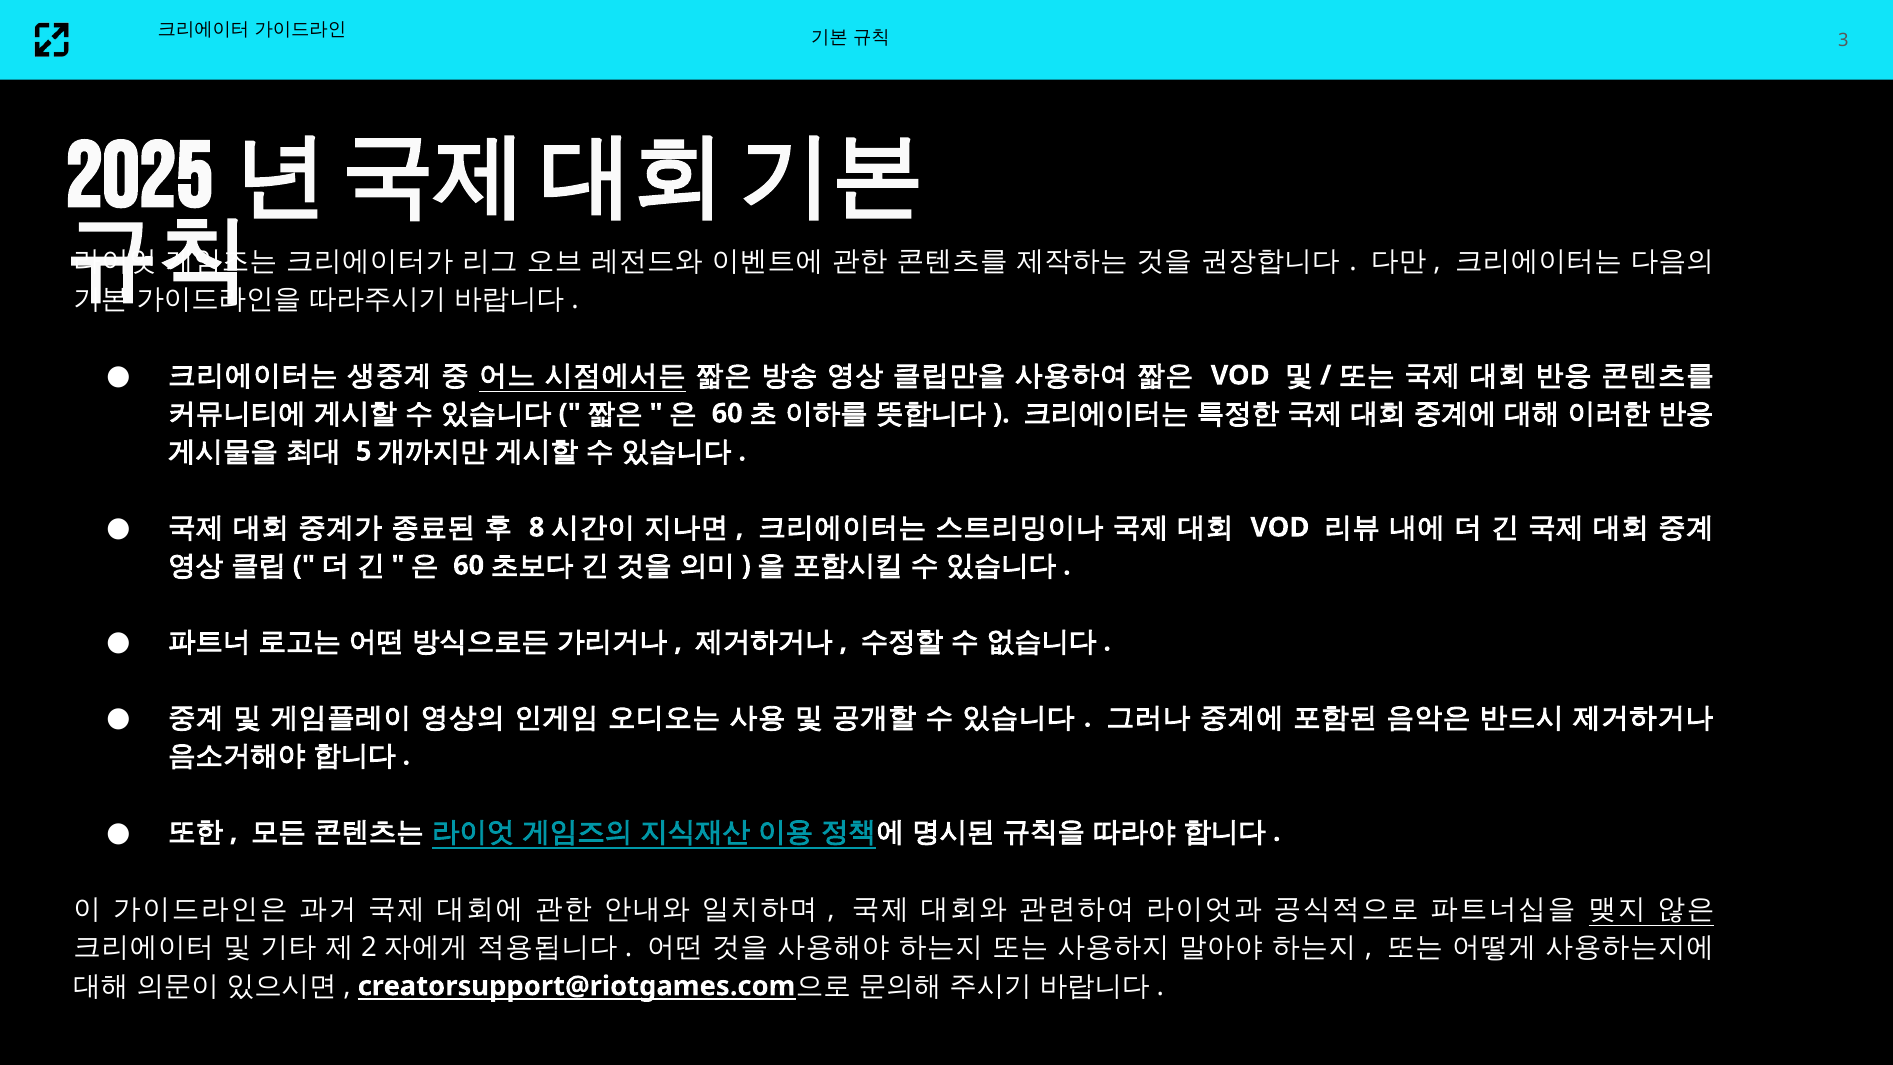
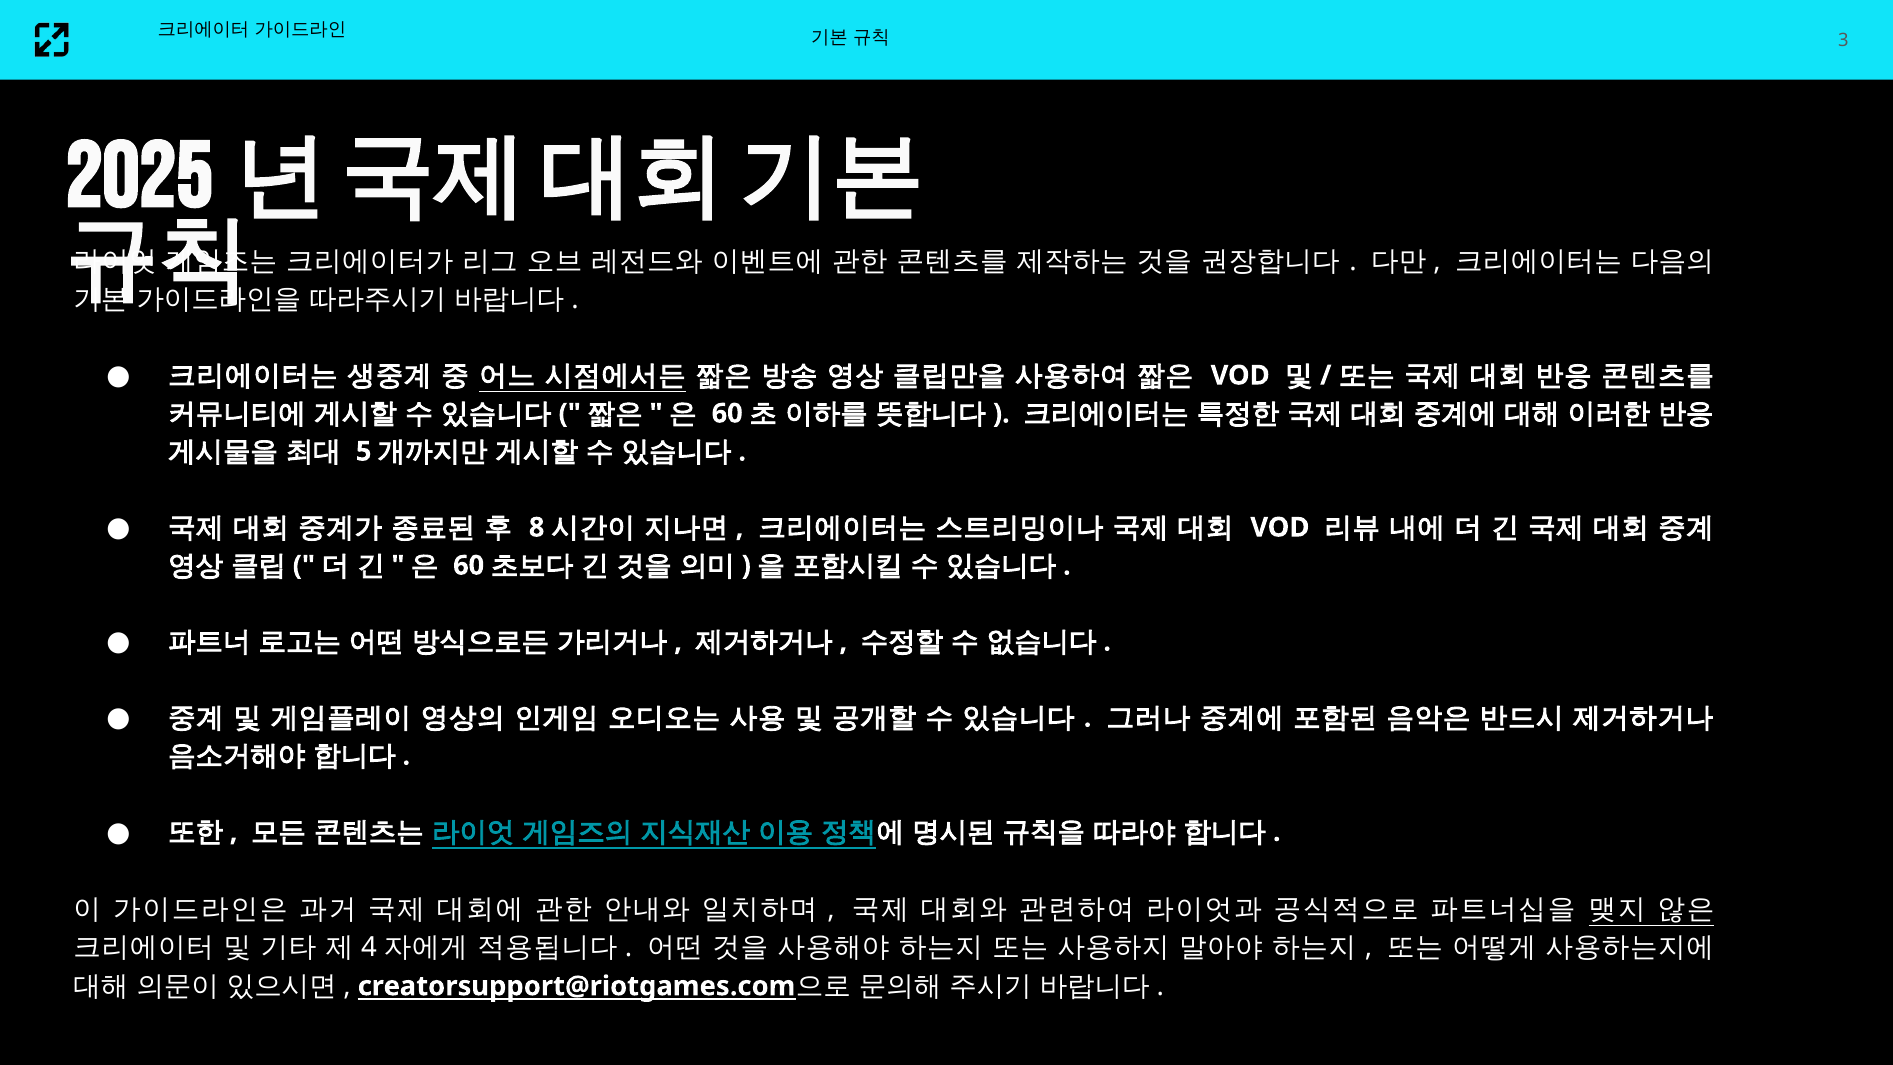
2: 2 -> 4 (369, 947)
